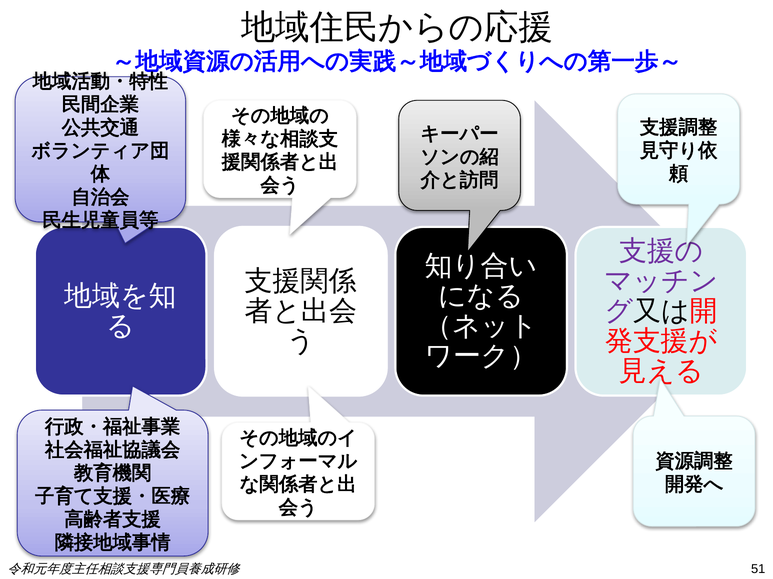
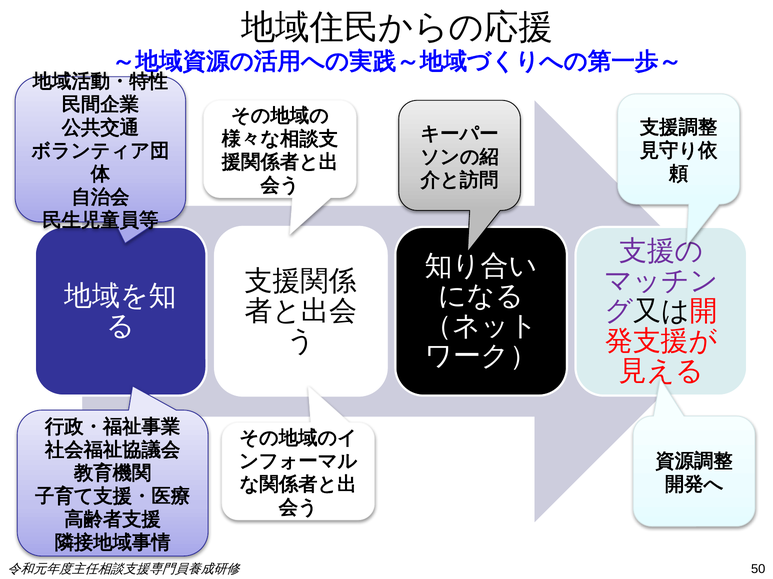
51: 51 -> 50 (758, 570)
